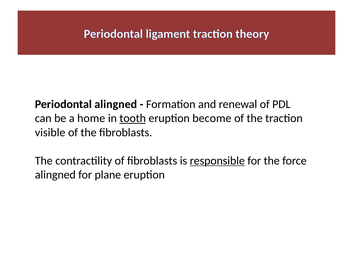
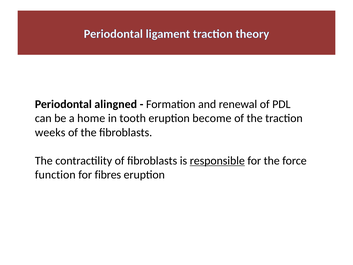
tooth underline: present -> none (133, 118)
visible: visible -> weeks (50, 132)
alingned: alingned -> function (55, 175)
plane: plane -> fibres (108, 175)
